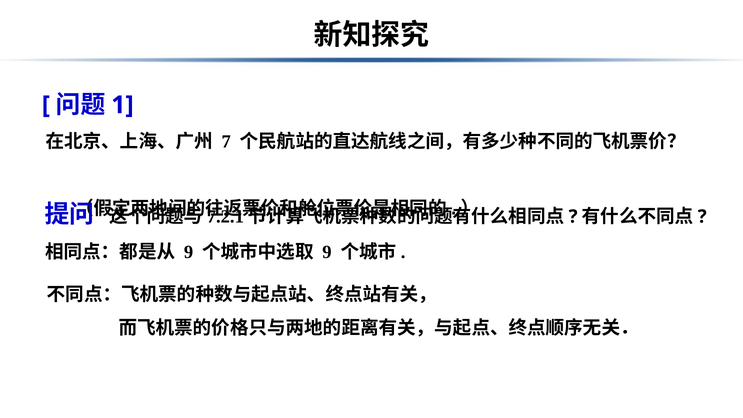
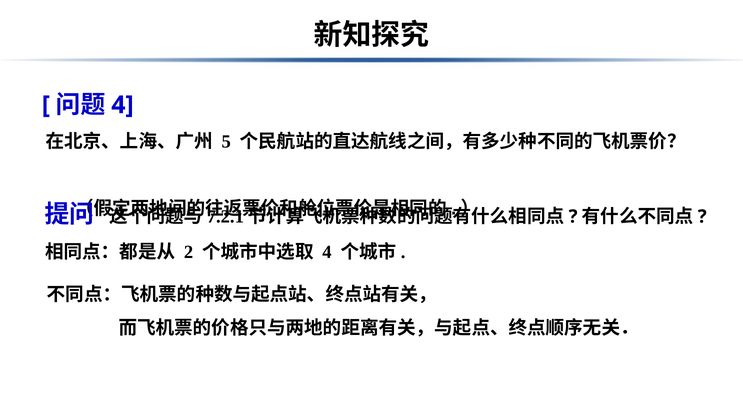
1: 1 -> 4 (122, 105)
7: 7 -> 5 (226, 142)
9: 9 -> 2 (189, 252)
9: 9 -> 4 (327, 252)
